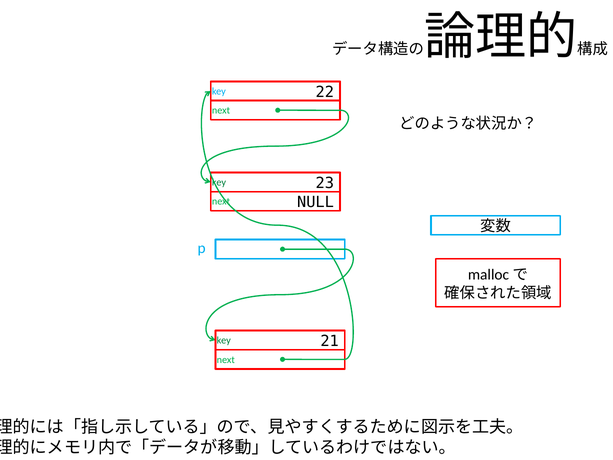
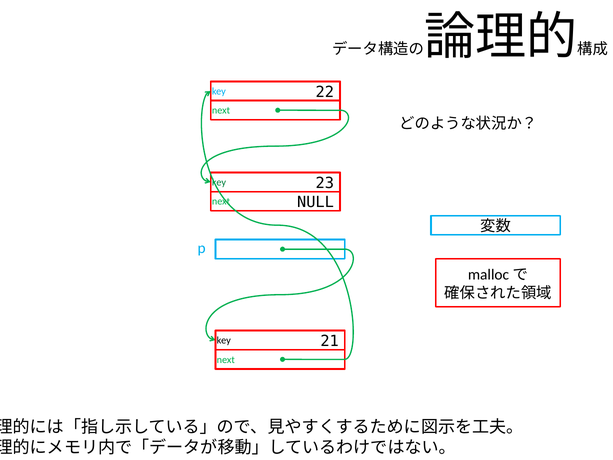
key colour: green -> black (224, 340)
